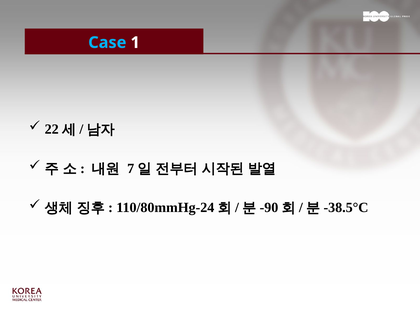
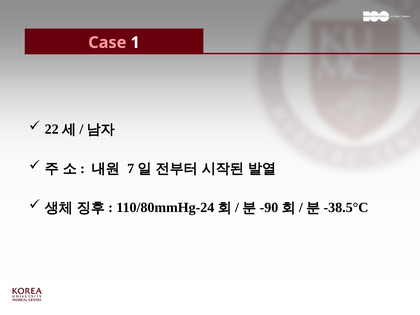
Case colour: light blue -> pink (107, 43)
